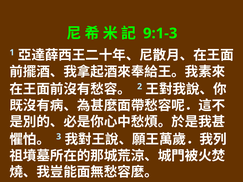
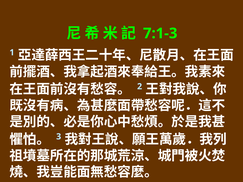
9:1-3: 9:1-3 -> 7:1-3 (160, 33)
